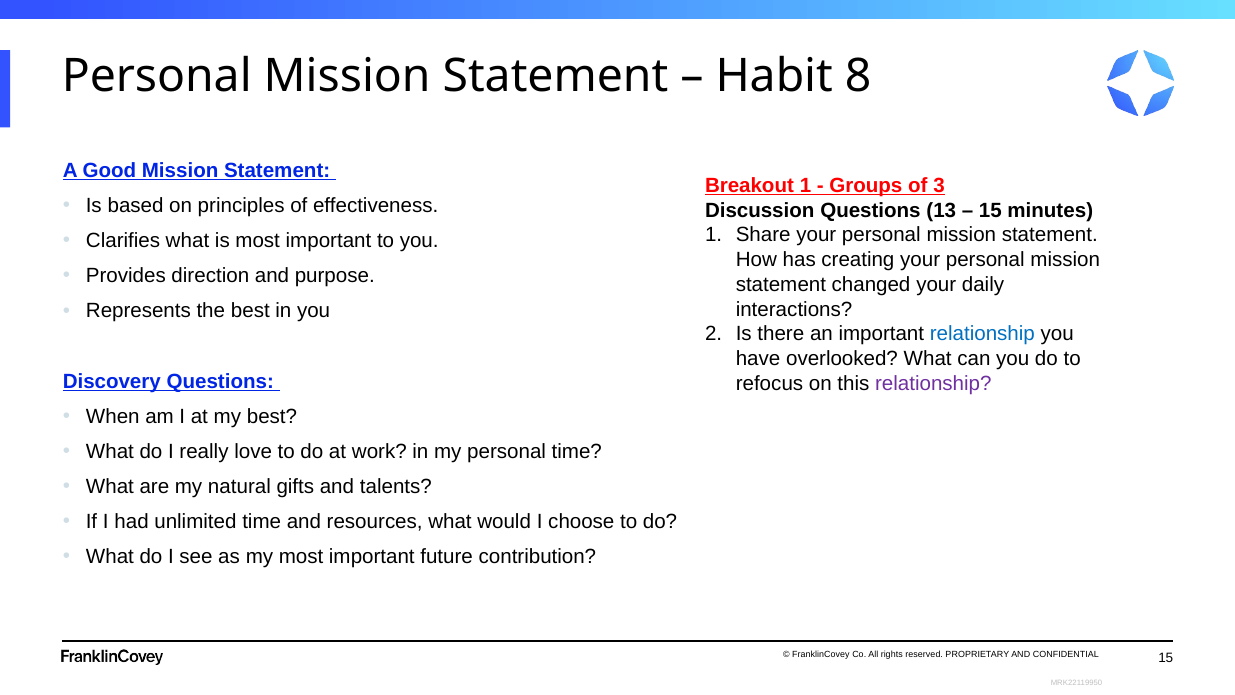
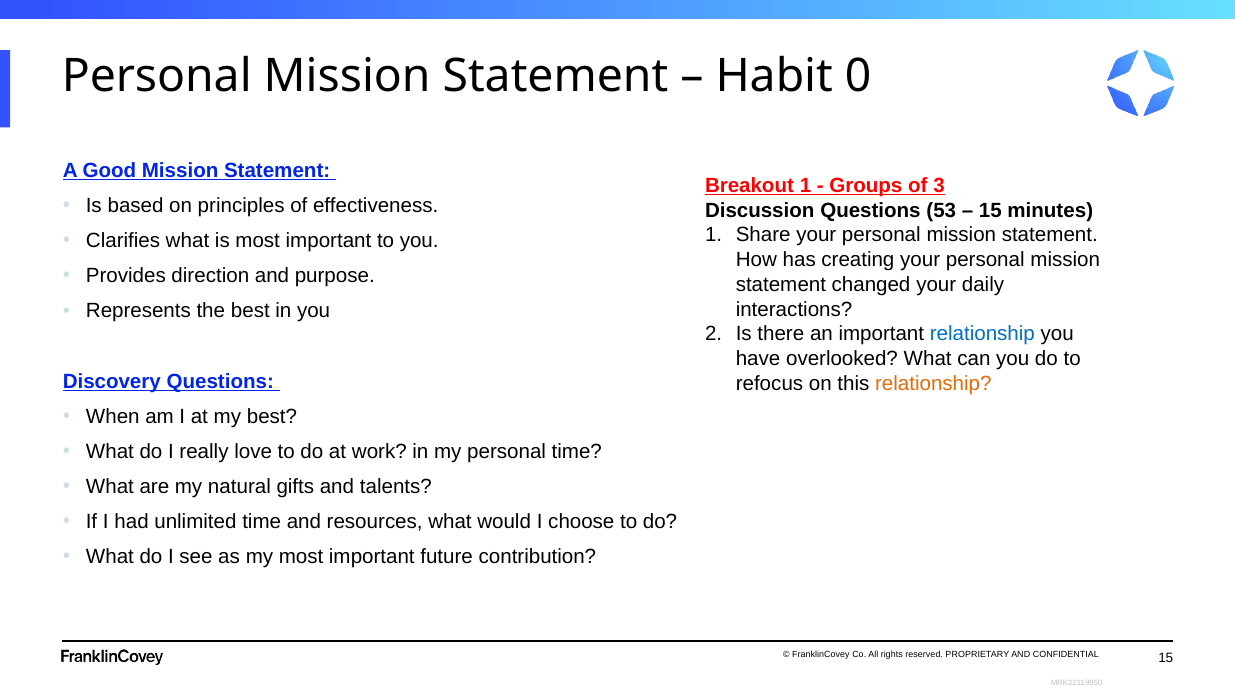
8: 8 -> 0 (858, 76)
13: 13 -> 53 (941, 210)
relationship colour: purple -> orange (933, 383)
